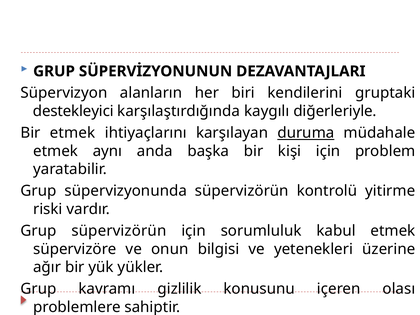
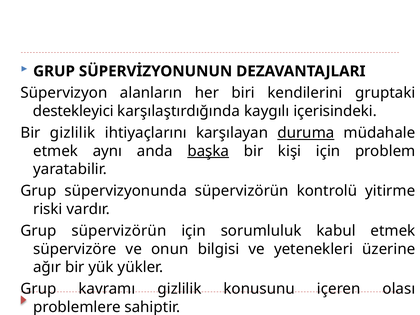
diğerleriyle: diğerleriyle -> içerisindeki (335, 111)
Bir etmek: etmek -> gizlilik (73, 133)
başka underline: none -> present (208, 151)
